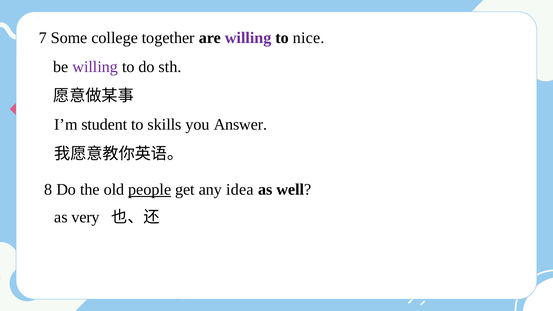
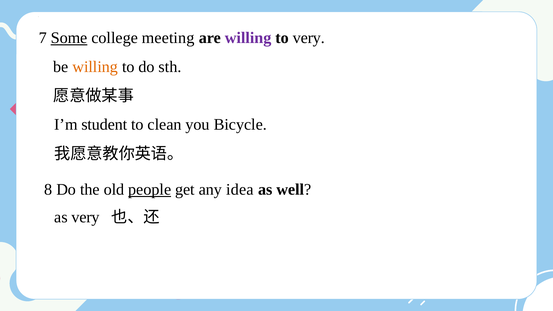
Some underline: none -> present (69, 38)
together: together -> meeting (168, 38)
to nice: nice -> very (309, 38)
willing colour: purple -> orange (95, 67)
skills: skills -> clean (165, 125)
Answer: Answer -> Bicycle (240, 125)
